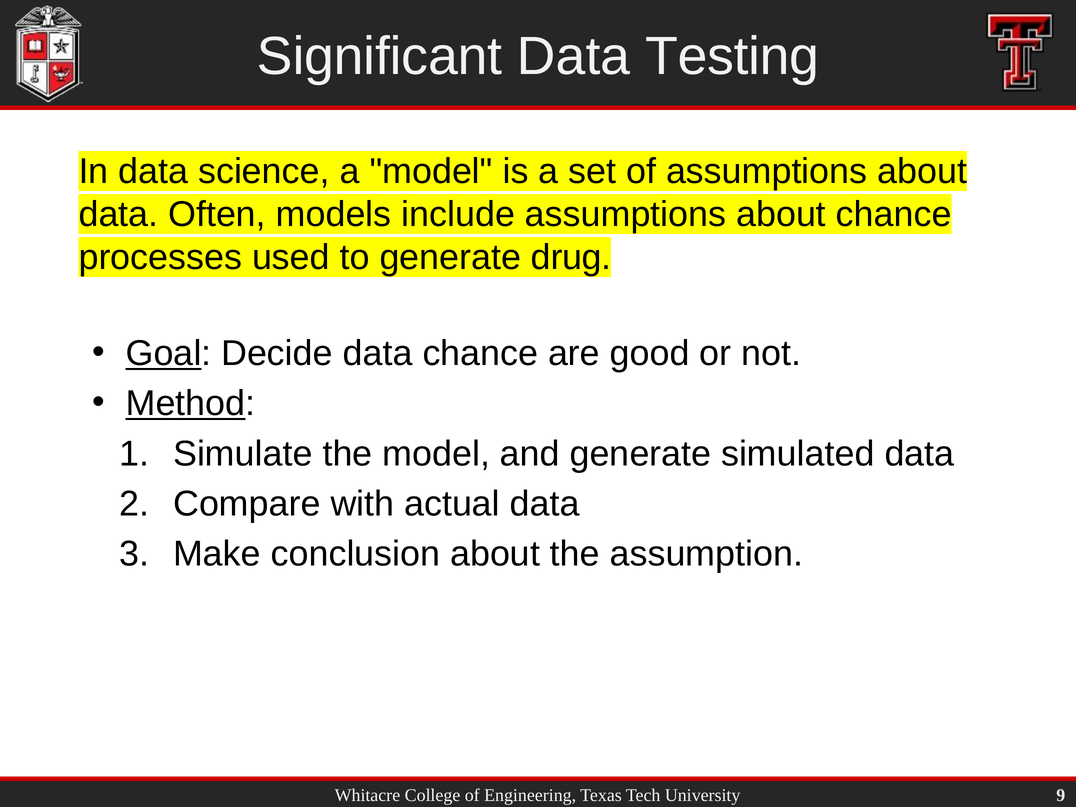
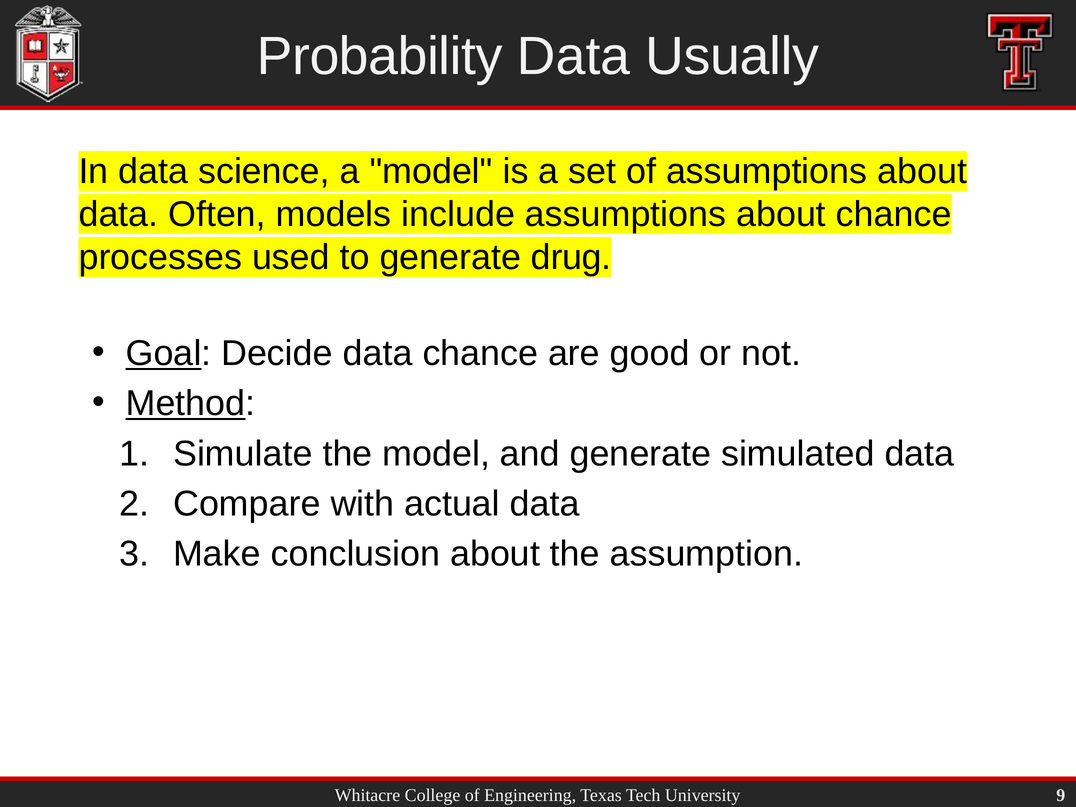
Significant: Significant -> Probability (380, 56)
Testing: Testing -> Usually (732, 56)
